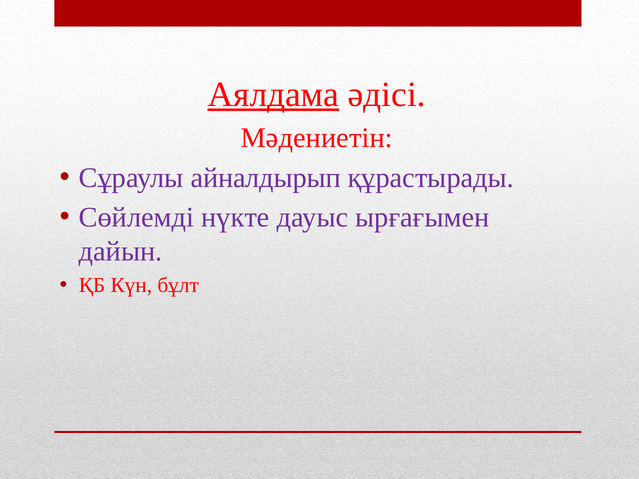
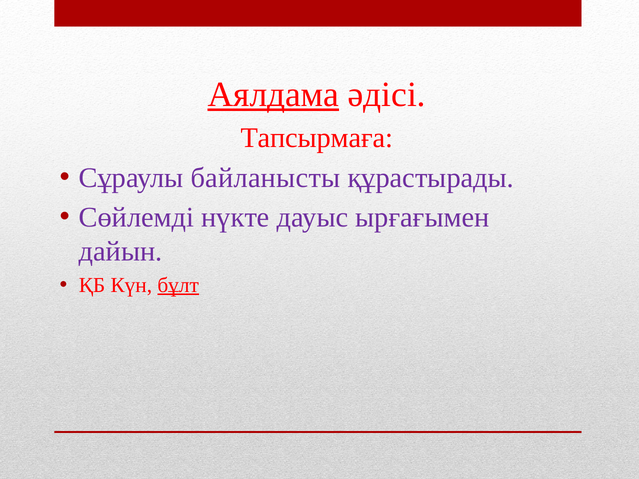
Мәдениетін: Мәдениетін -> Тапсырмаға (317, 138)
айналдырып: айналдырып -> байланысты (265, 178)
бұлт underline: none -> present (178, 285)
